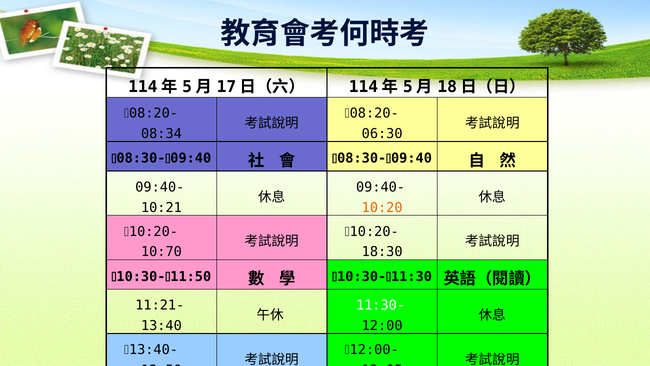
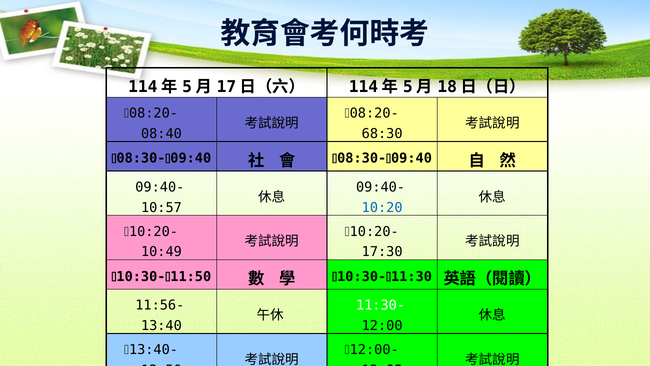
08:34: 08:34 -> 08:40 (161, 134)
06:30: 06:30 -> 68:30 (382, 134)
10:21: 10:21 -> 10:57 (161, 207)
10:20 colour: orange -> blue (382, 207)
10:70: 10:70 -> 10:49 (161, 252)
18:30: 18:30 -> 17:30 (382, 252)
11:21-: 11:21- -> 11:56- (160, 305)
